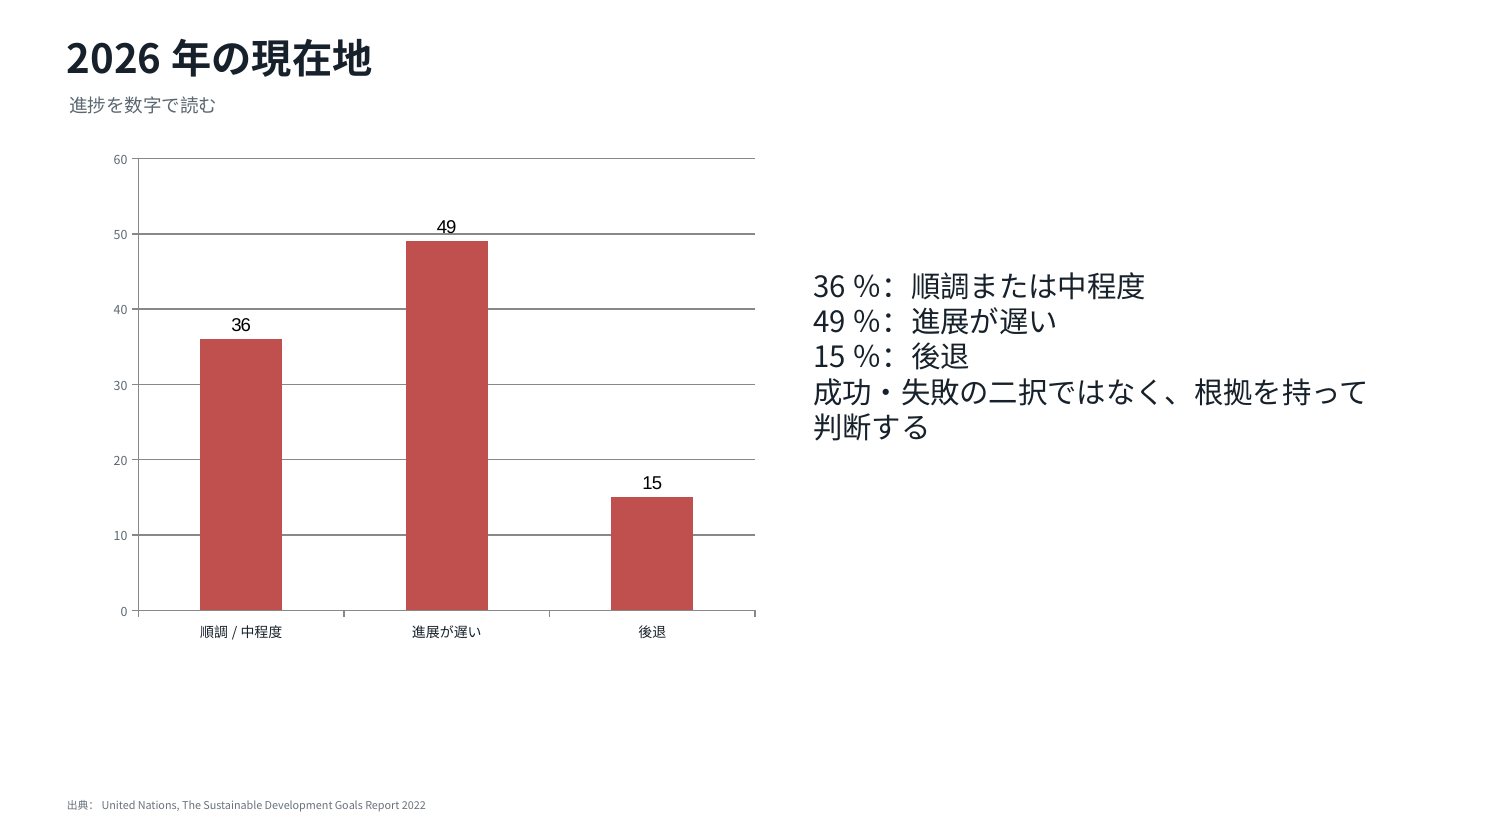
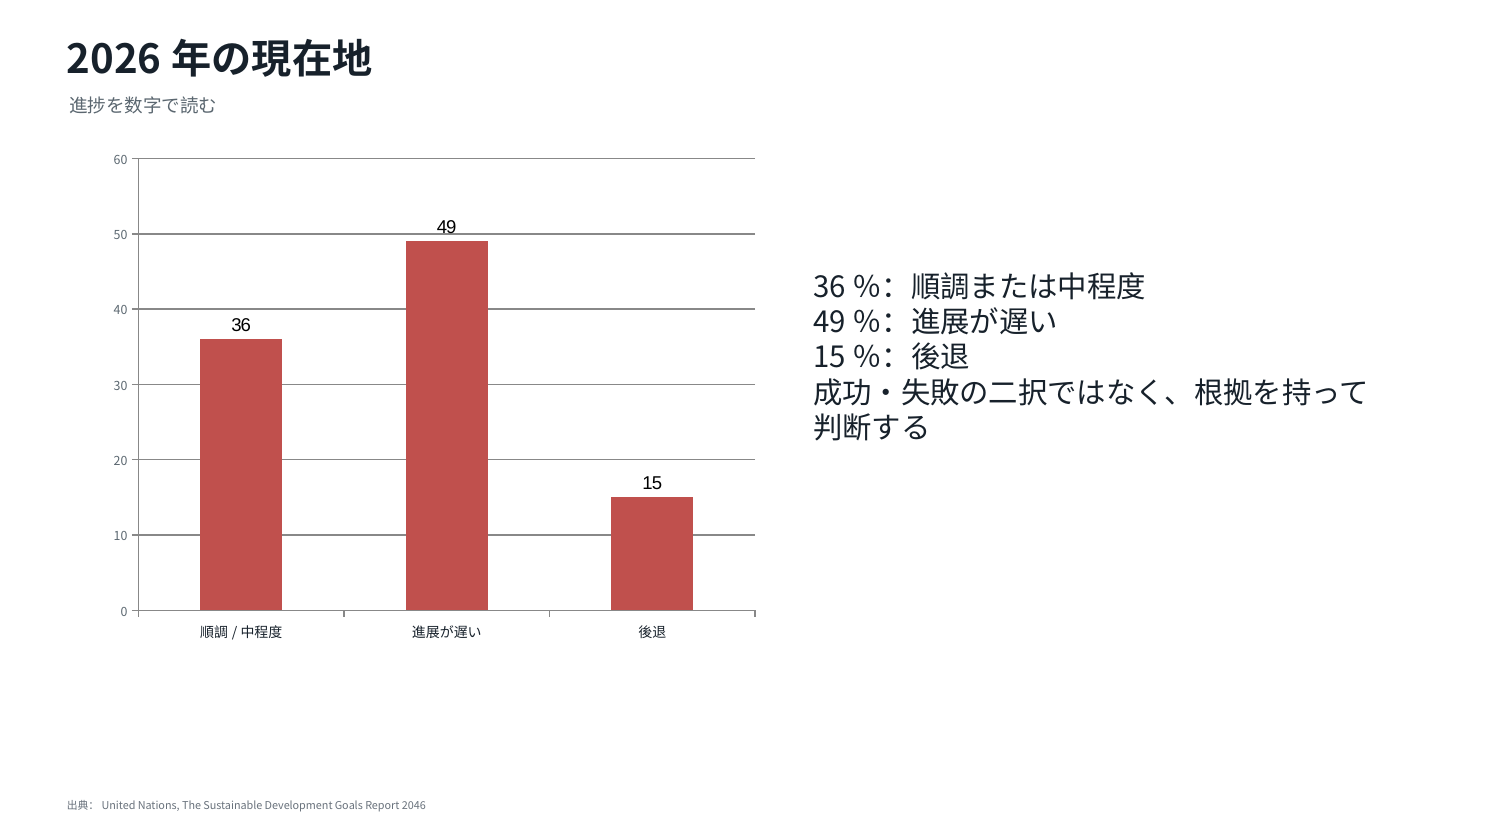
2022: 2022 -> 2046 (414, 806)
